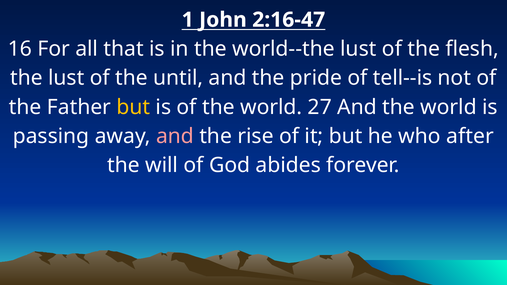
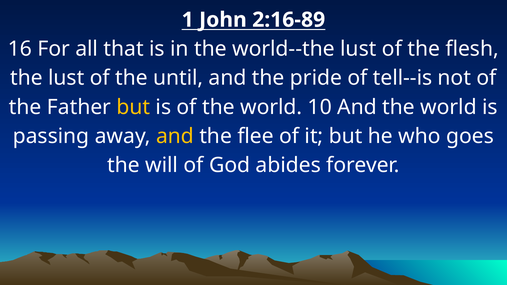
2:16-47: 2:16-47 -> 2:16-89 (289, 20)
27: 27 -> 10 (320, 107)
and colour: pink -> yellow (175, 136)
rise: rise -> flee (256, 136)
after: after -> goes (470, 136)
